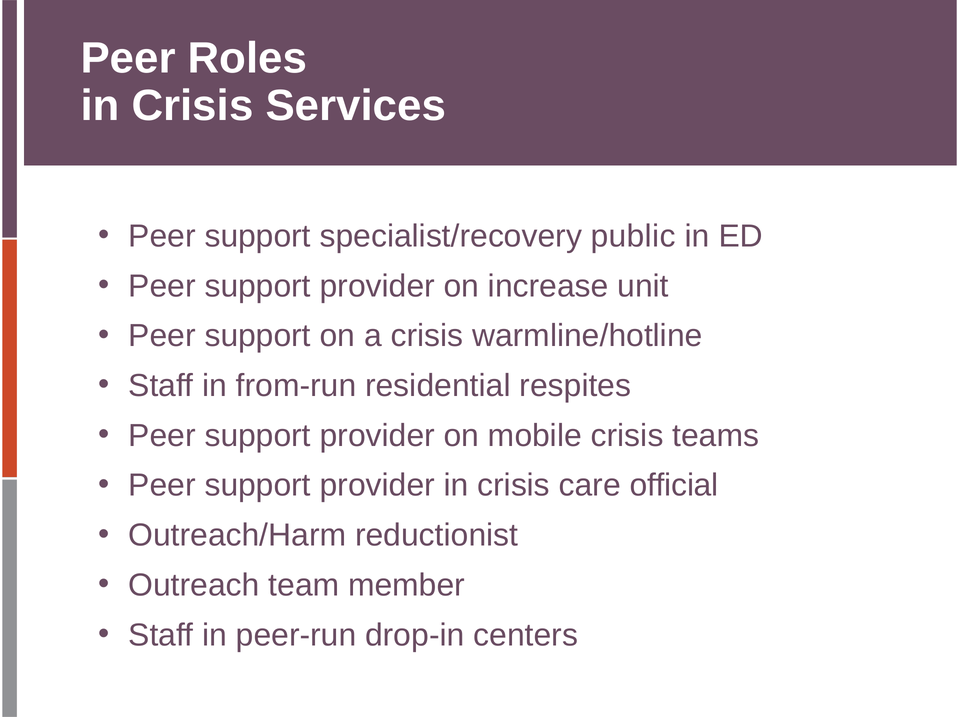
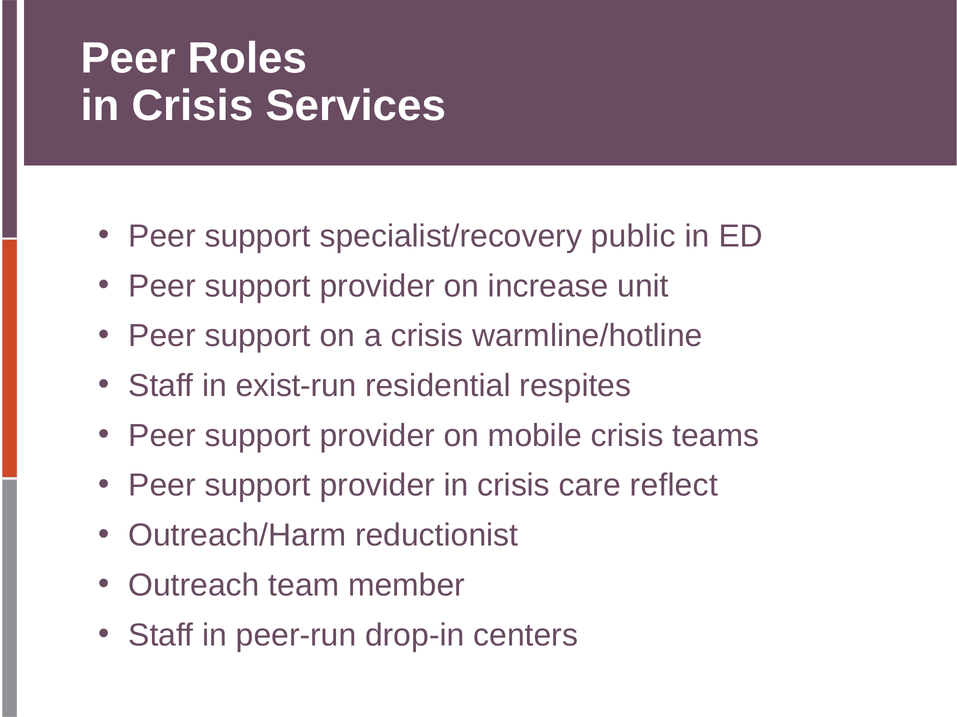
from-run: from-run -> exist-run (296, 386)
official: official -> reflect (674, 486)
